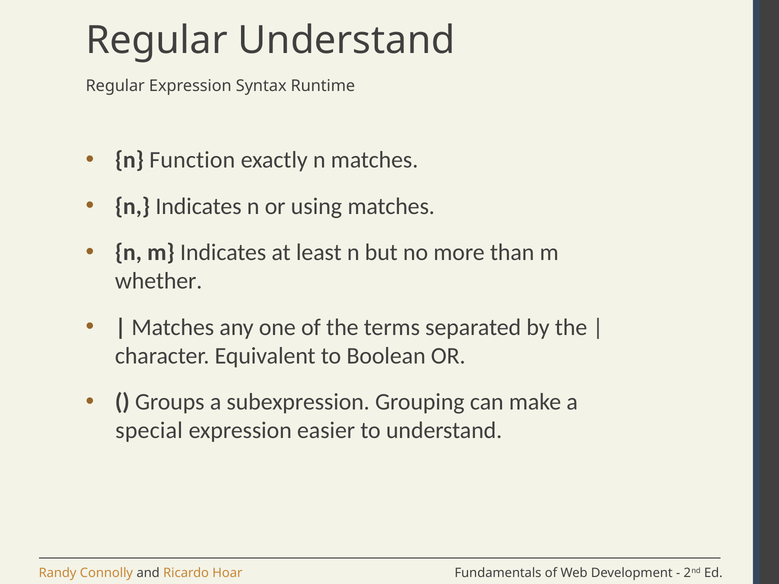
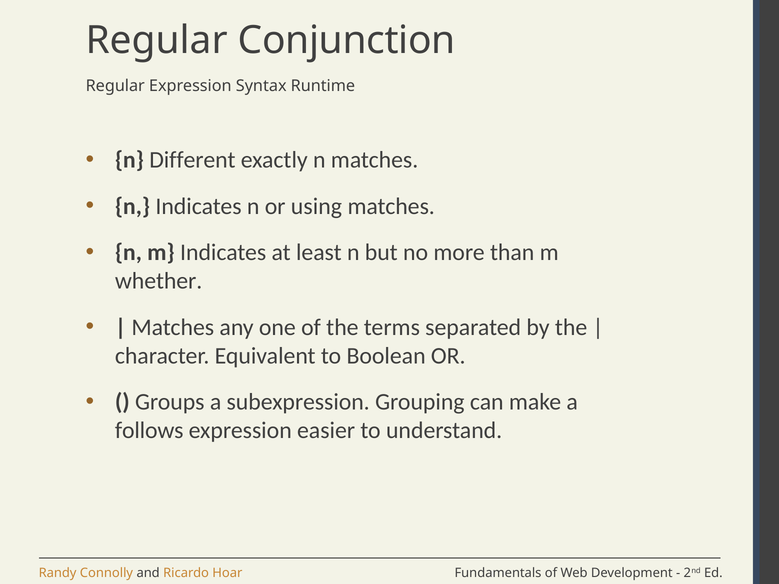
Regular Understand: Understand -> Conjunction (347, 40)
Function: Function -> Different (192, 160)
special: special -> follows (149, 431)
